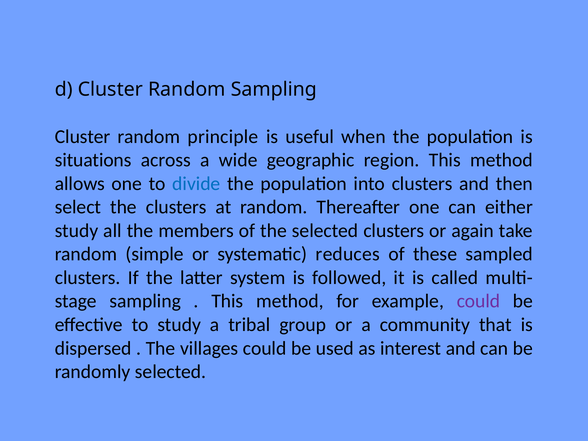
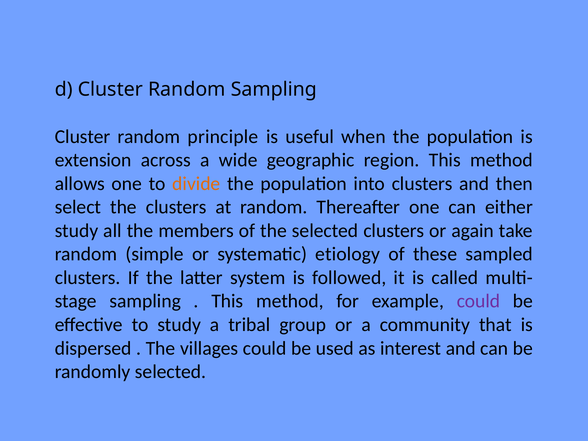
situations: situations -> extension (93, 160)
divide colour: blue -> orange (196, 184)
reduces: reduces -> etiology (348, 254)
